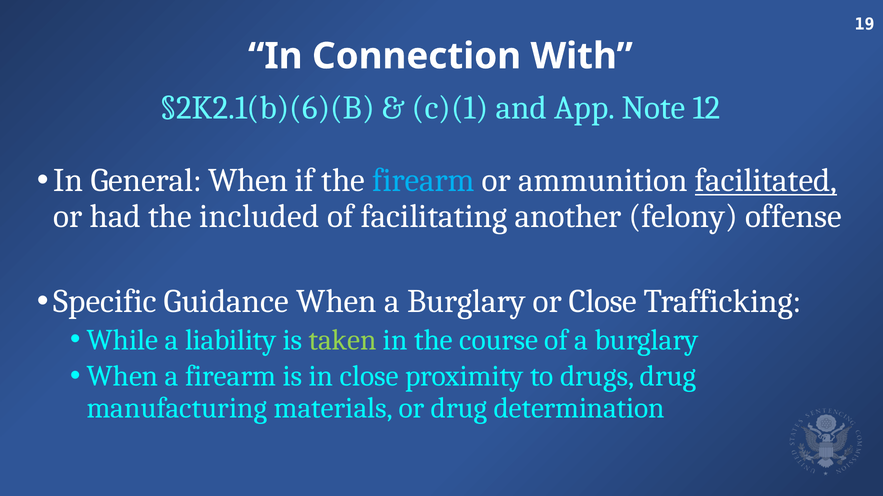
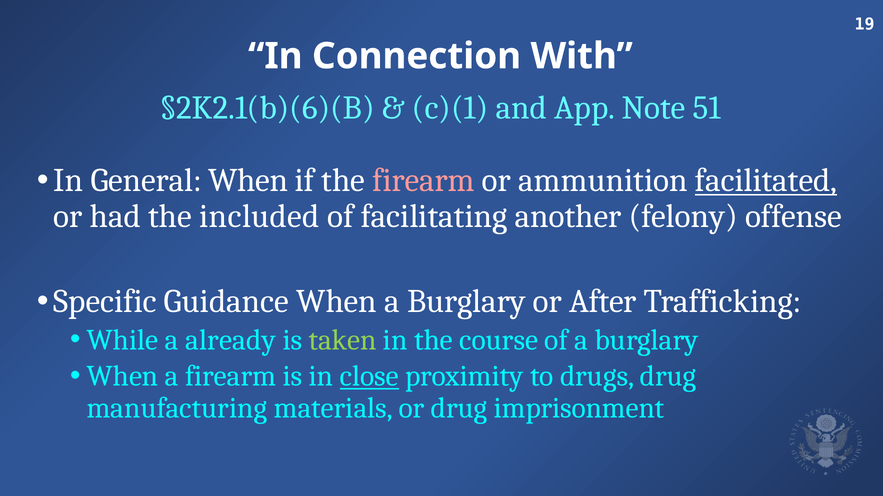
12: 12 -> 51 (707, 108)
firearm colour: light blue -> pink (424, 181)
or Close: Close -> After (603, 302)
liability: liability -> already (231, 340)
close underline: none -> present (369, 377)
determination: determination -> imprisonment (579, 408)
